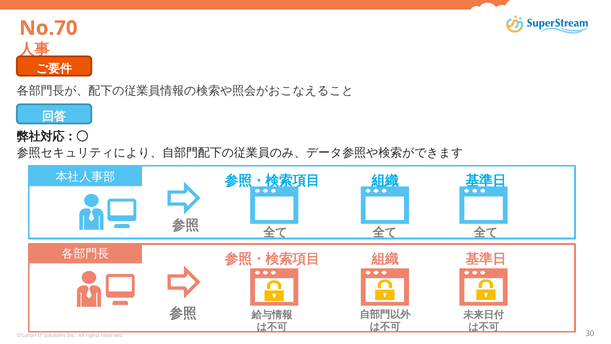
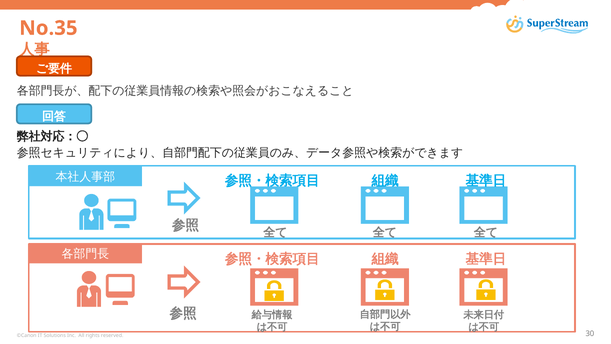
No.70: No.70 -> No.35 (48, 28)
